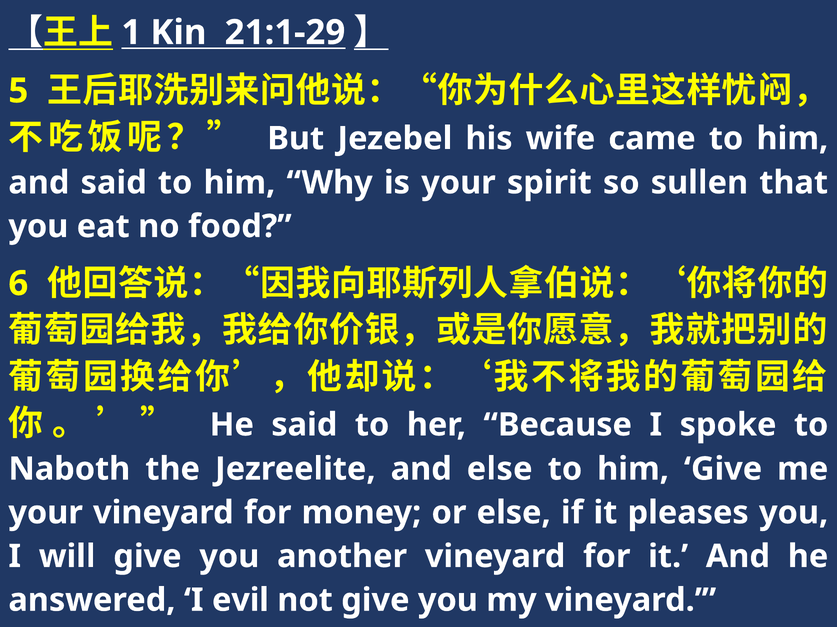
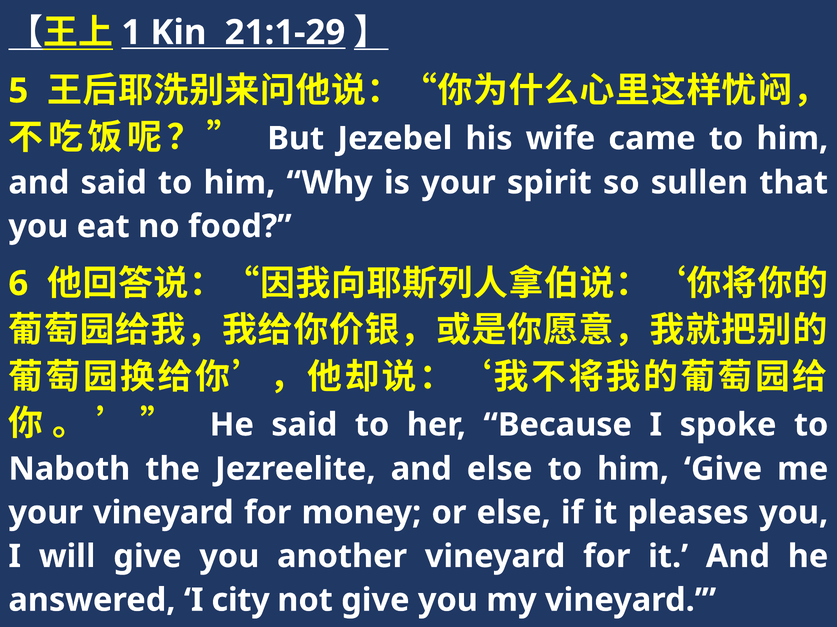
evil: evil -> city (241, 601)
